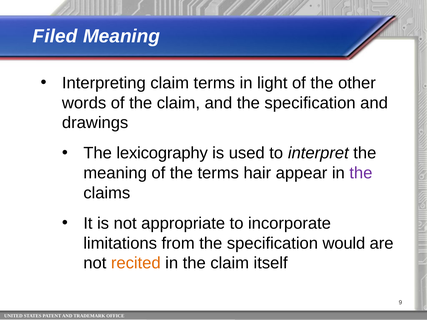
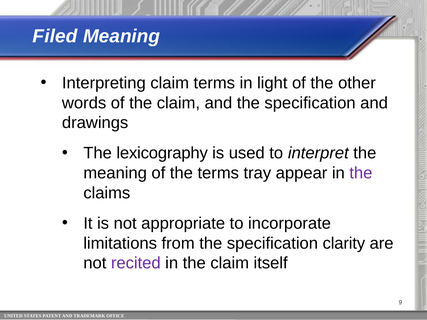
hair: hair -> tray (257, 173)
would: would -> clarity (344, 243)
recited colour: orange -> purple (136, 263)
